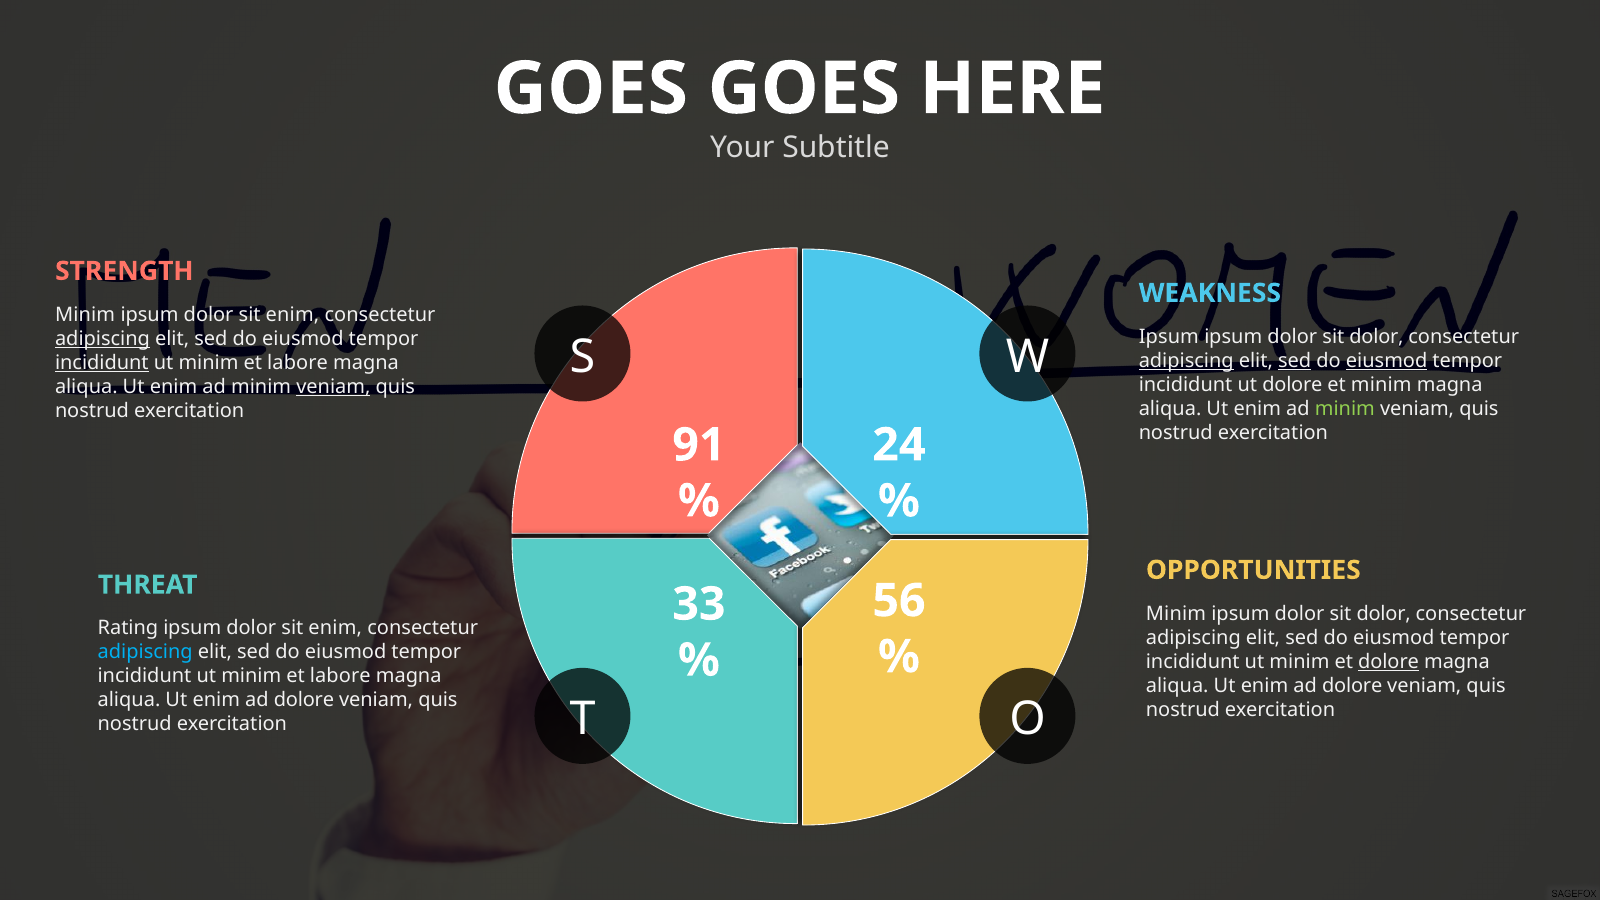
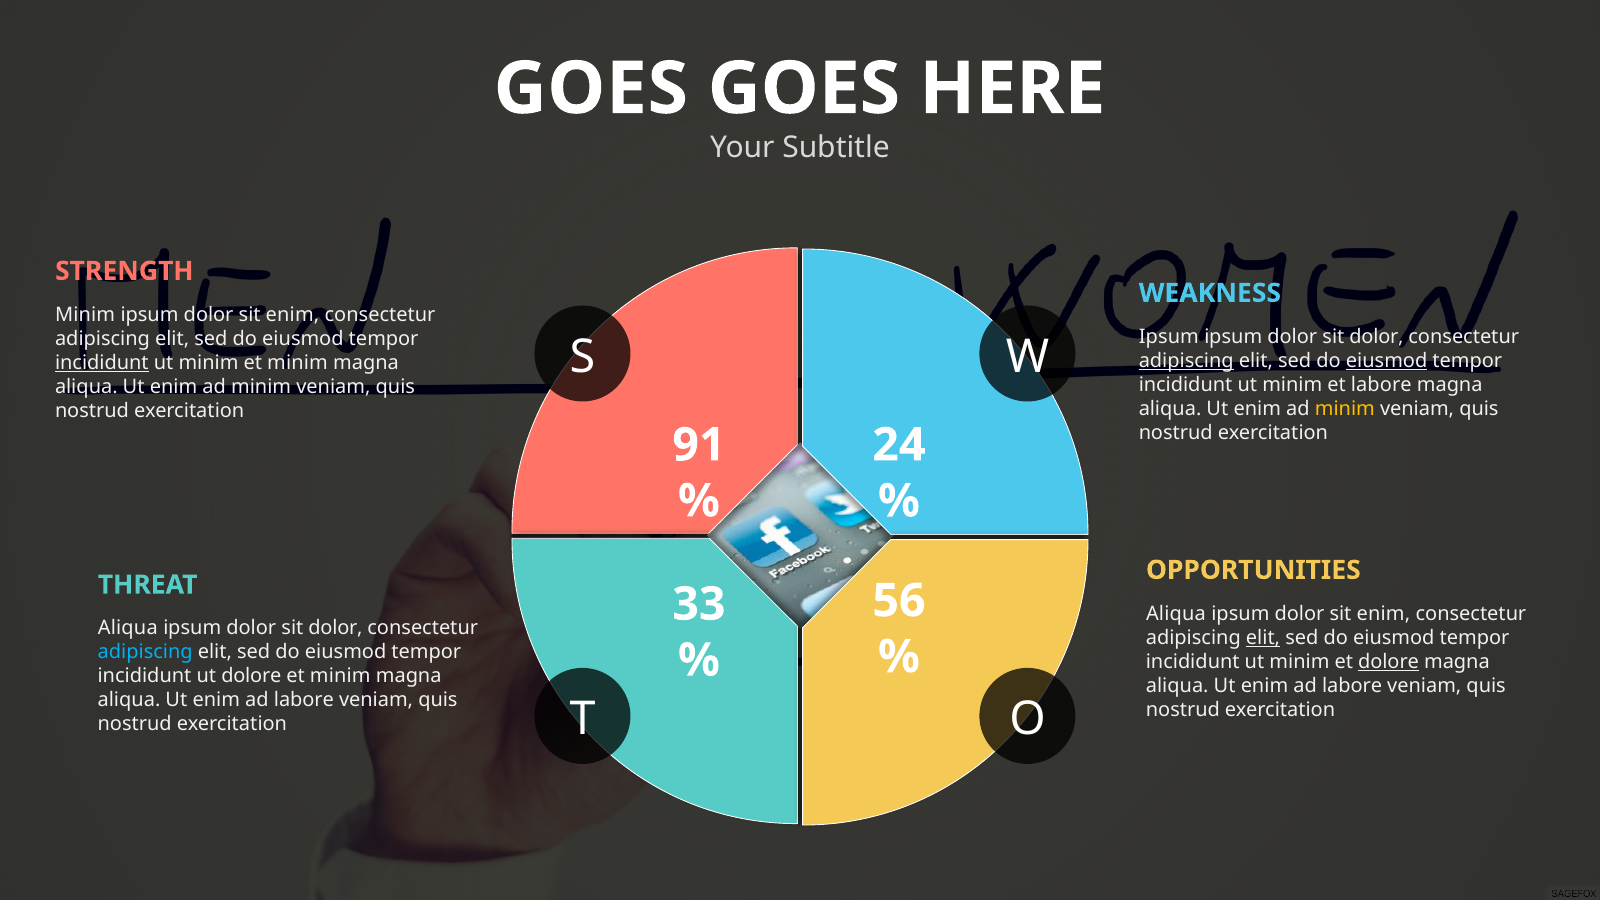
adipiscing underline: present -> none (103, 339)
sed underline: present -> none (1295, 361)
labore: labore -> minim (298, 363)
dolore: dolore -> minim (1292, 385)
et minim: minim -> labore (1381, 385)
veniam underline: present -> none (333, 387)
minim colour: light green -> yellow (1345, 409)
Minim: Minim -> Aliqua (1176, 614)
dolor: dolor -> enim (1383, 614)
Rating: Rating -> Aliqua (128, 628)
enim: enim -> dolor (335, 628)
elit underline: none -> present (1263, 638)
minim: minim -> dolore (251, 676)
labore: labore -> minim (340, 676)
dolore: dolore -> labore (1352, 686)
dolore: dolore -> labore (304, 700)
